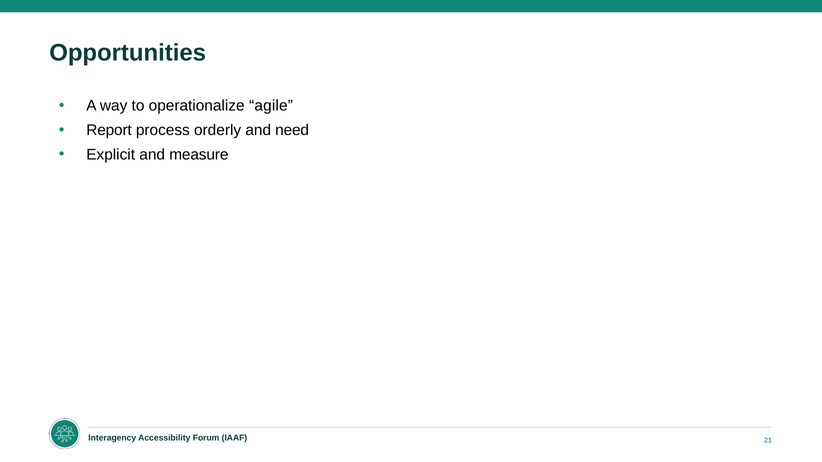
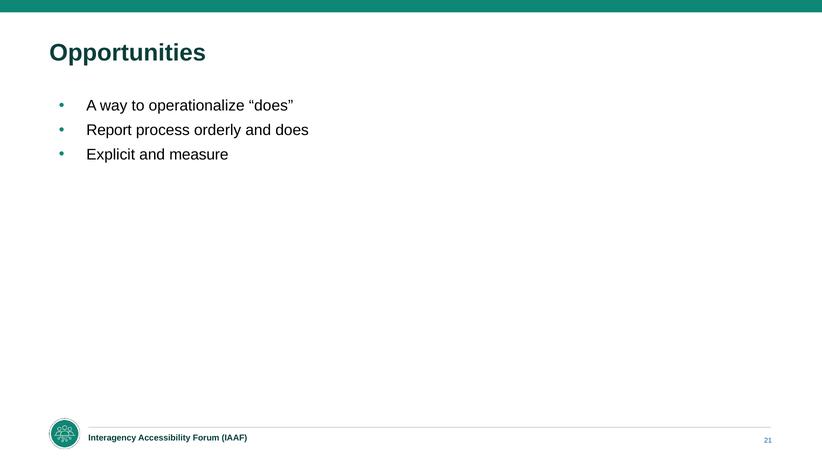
operationalize agile: agile -> does (271, 106)
and need: need -> does (292, 130)
